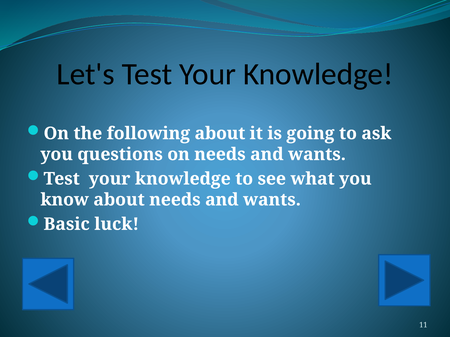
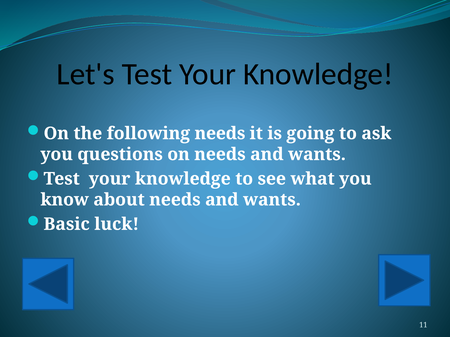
following about: about -> needs (220, 134)
